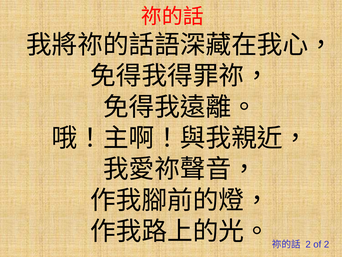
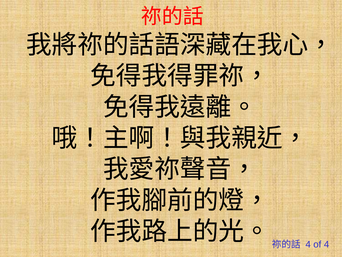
2: 2 -> 4 (308, 244)
of 2: 2 -> 4 (327, 244)
